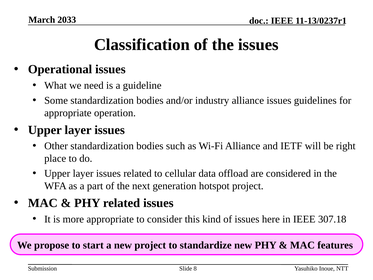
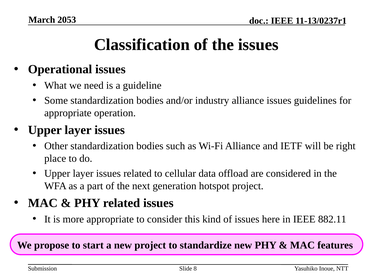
2033: 2033 -> 2053 (67, 20)
307.18: 307.18 -> 882.11 (332, 219)
